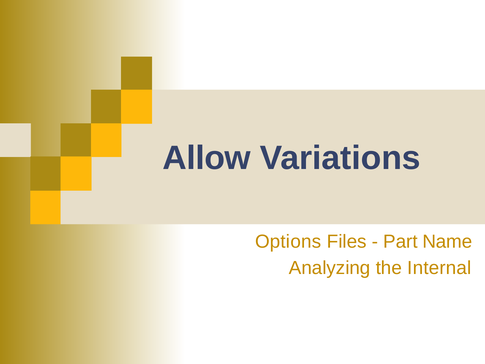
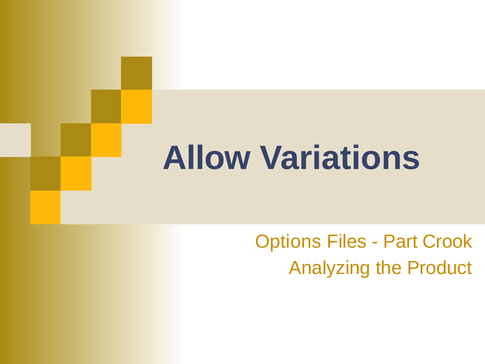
Name: Name -> Crook (447, 241)
Internal: Internal -> Product (439, 268)
